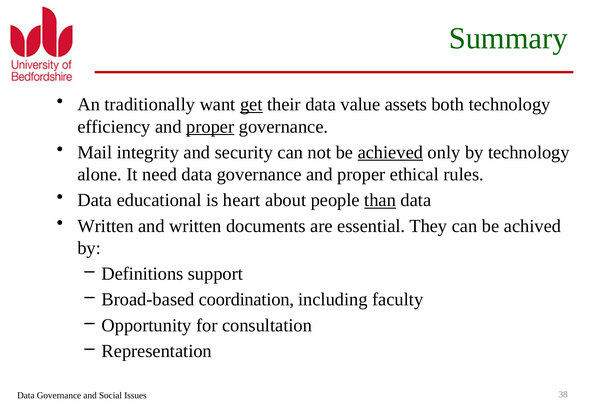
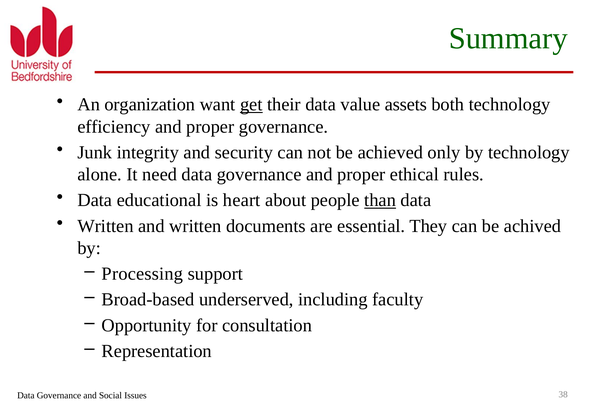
traditionally: traditionally -> organization (150, 105)
proper underline: present -> none (210, 127)
Mail: Mail -> Junk (95, 152)
achieved underline: present -> none (390, 152)
Definitions: Definitions -> Processing (142, 274)
coordination: coordination -> underserved (246, 300)
